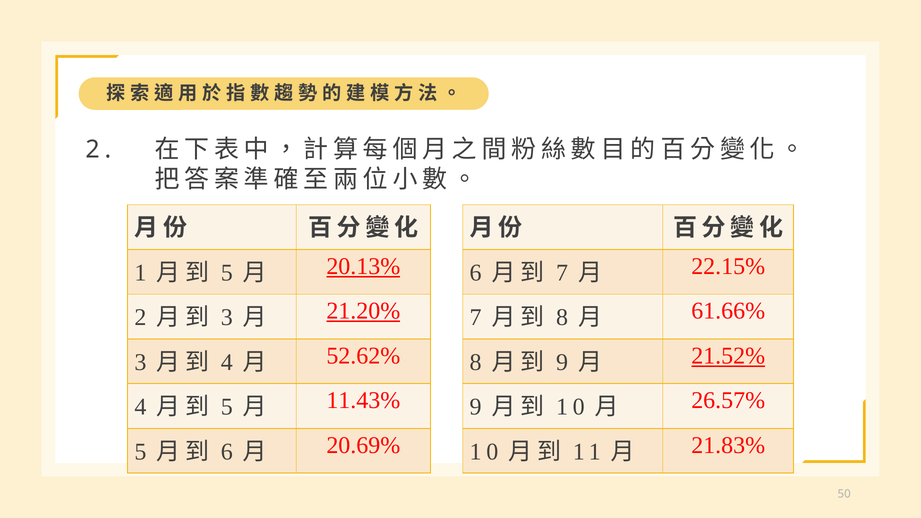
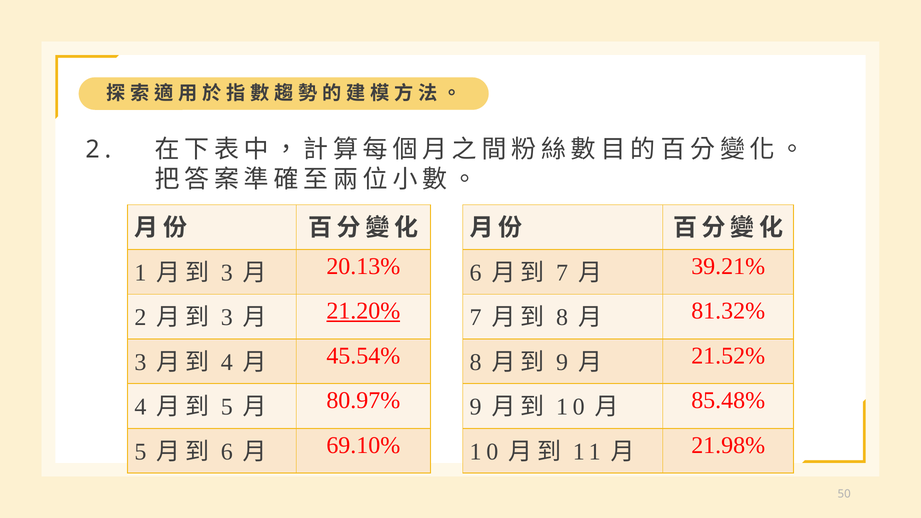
5: 5 -> 3 (227, 273)
20.13% underline: present -> none (363, 266)
22.15%: 22.15% -> 39.21% (728, 266)
61.66%: 61.66% -> 81.32% (728, 311)
52.62%: 52.62% -> 45.54% (363, 356)
21.52% underline: present -> none (728, 356)
11.43%: 11.43% -> 80.97% (363, 401)
26.57%: 26.57% -> 85.48% (728, 401)
20.69%: 20.69% -> 69.10% (363, 445)
21.83%: 21.83% -> 21.98% (728, 445)
